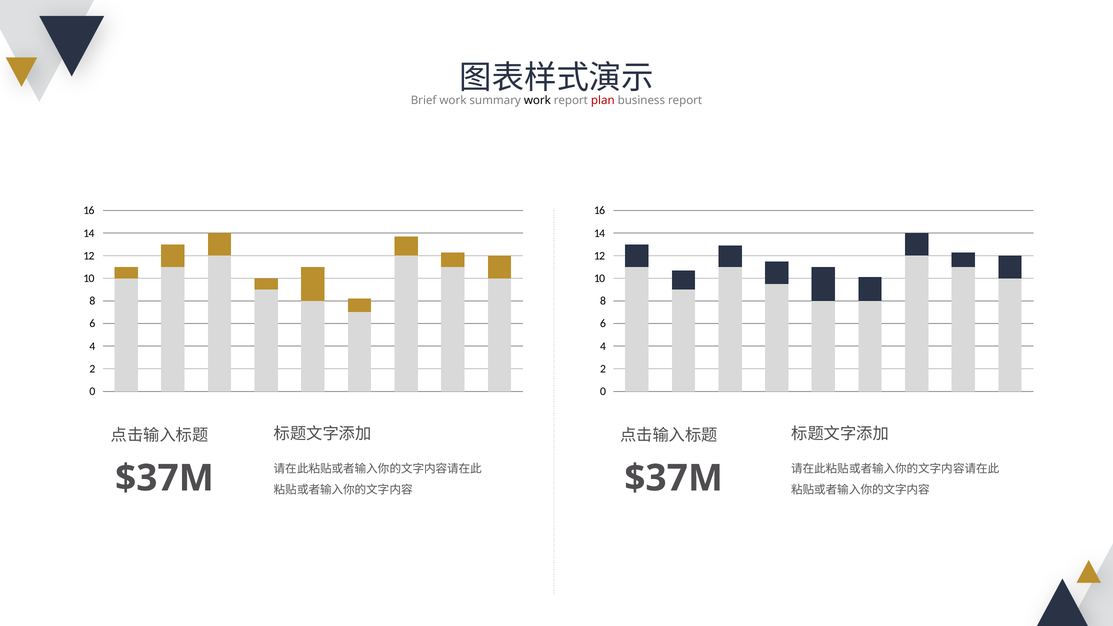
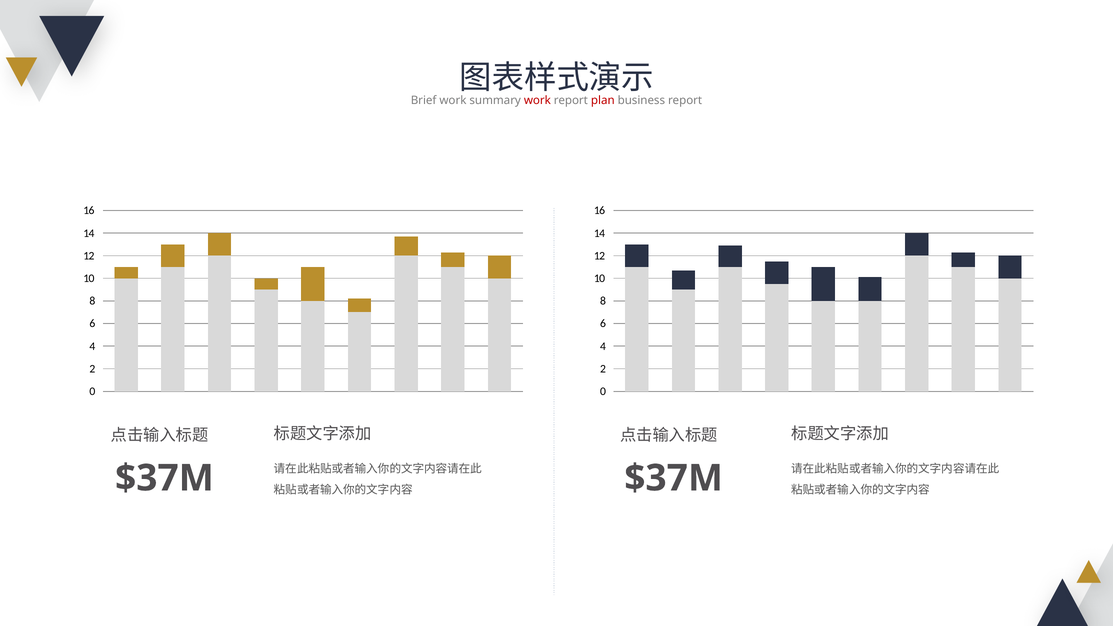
work colour: black -> red (537, 101)
